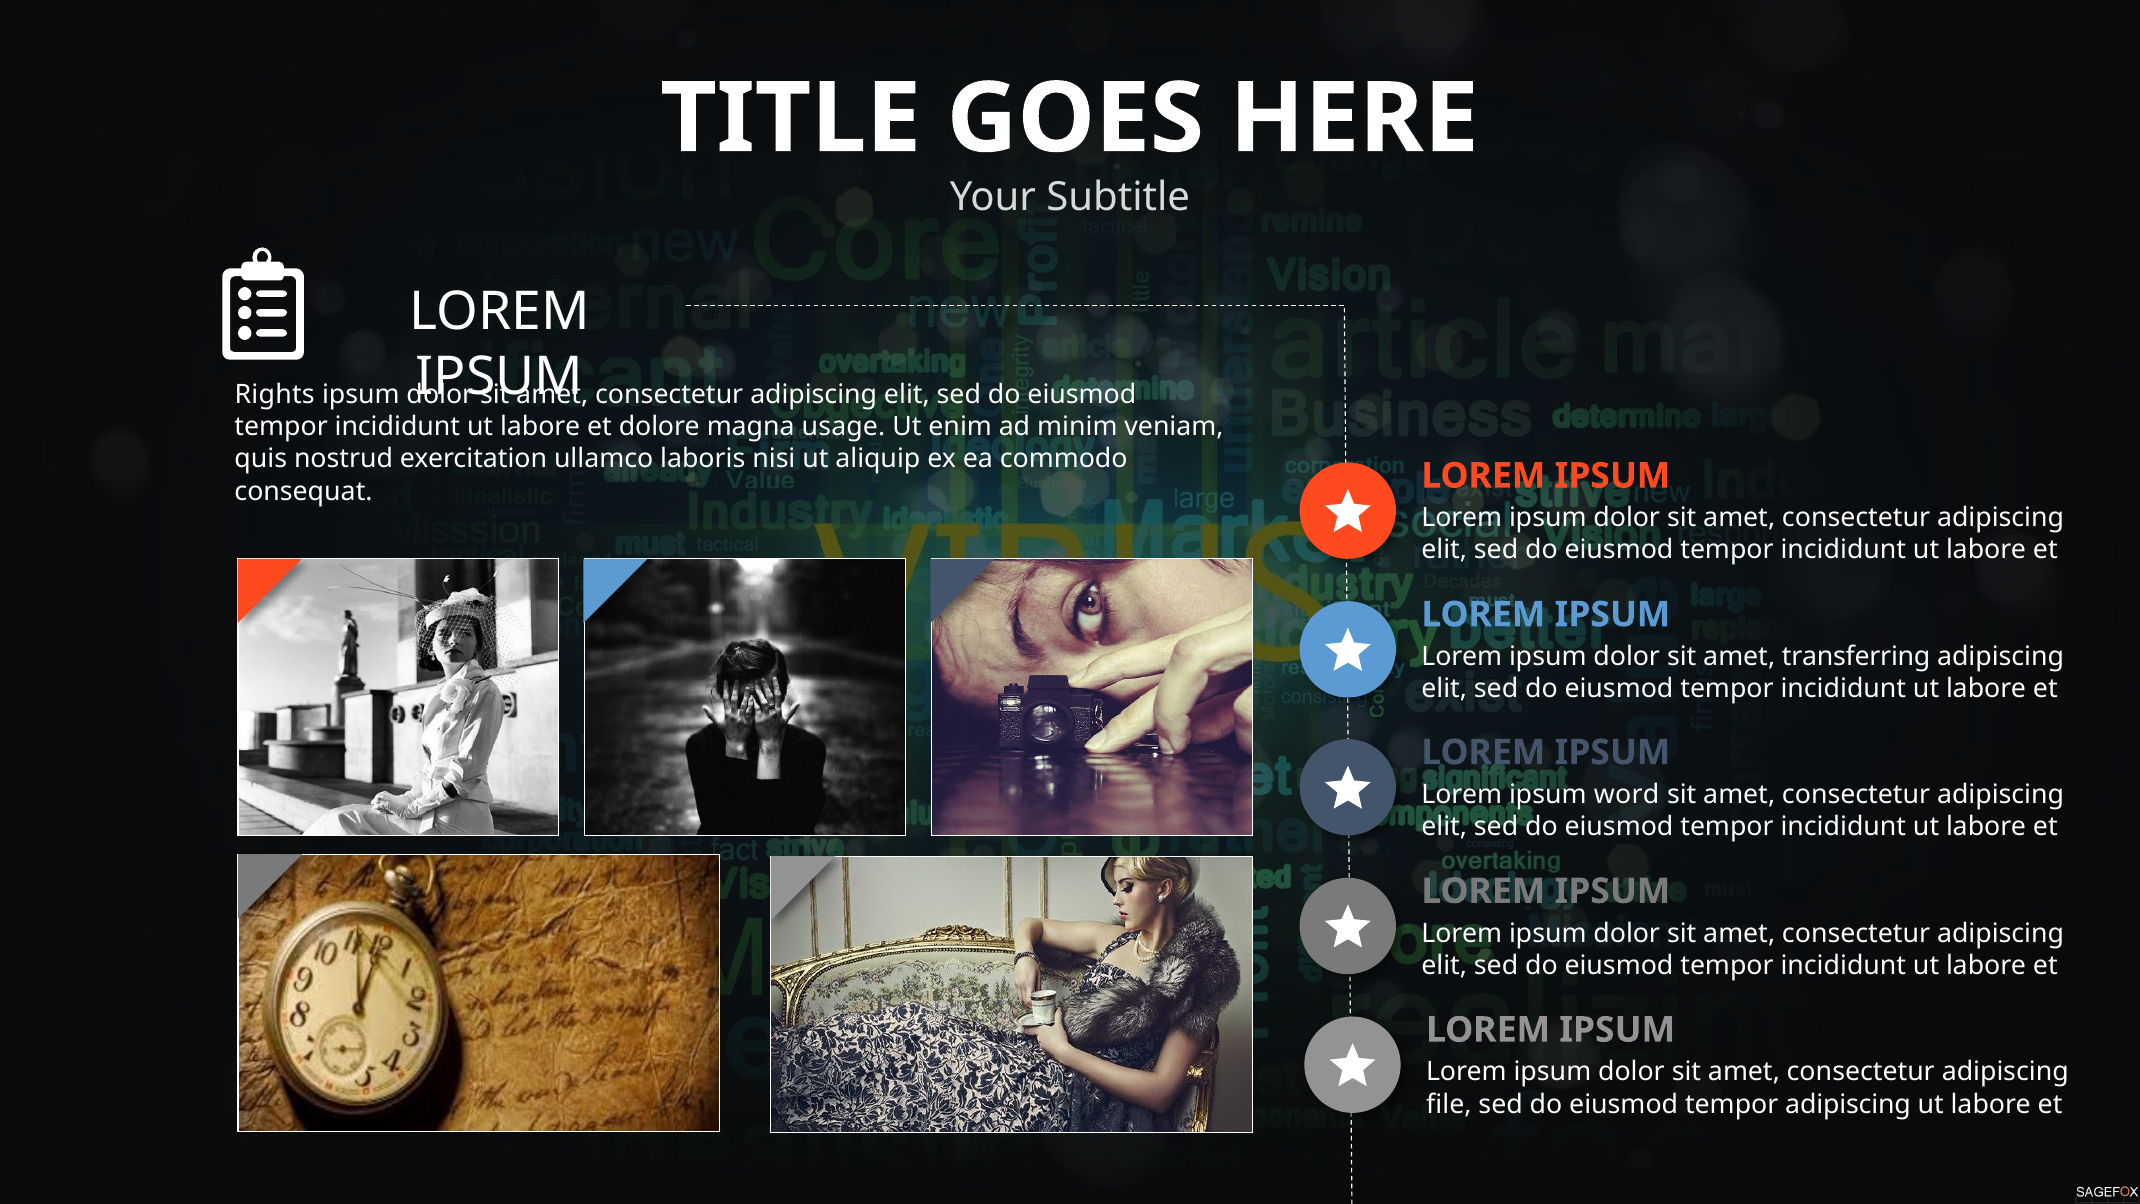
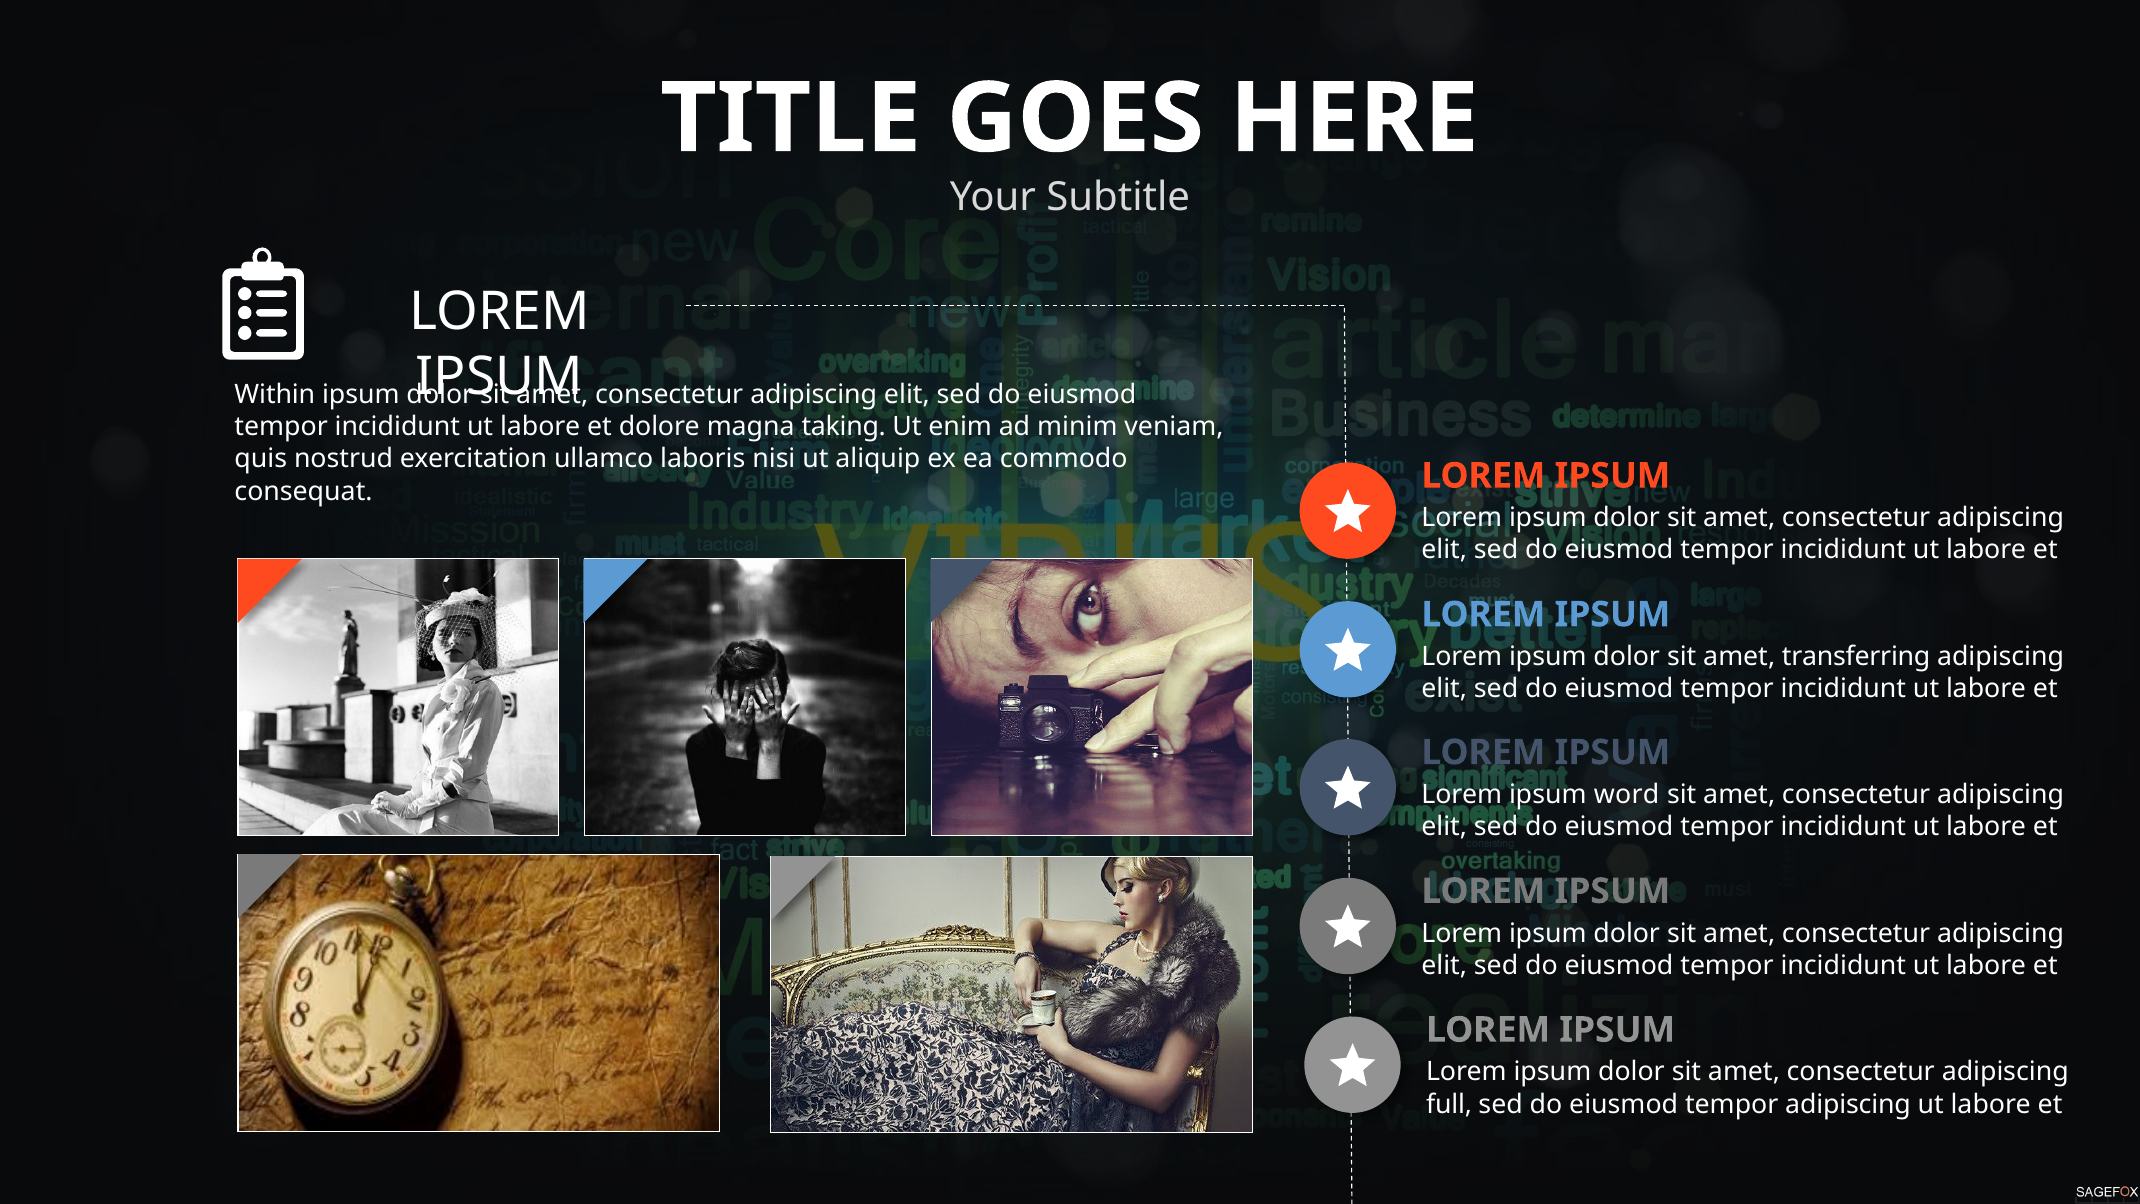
Rights: Rights -> Within (275, 395)
usage: usage -> taking (844, 427)
file: file -> full (1449, 1104)
